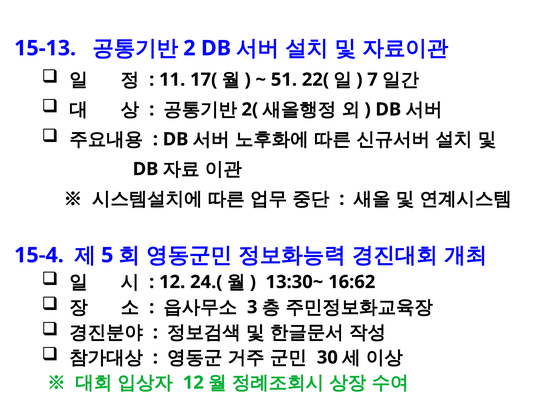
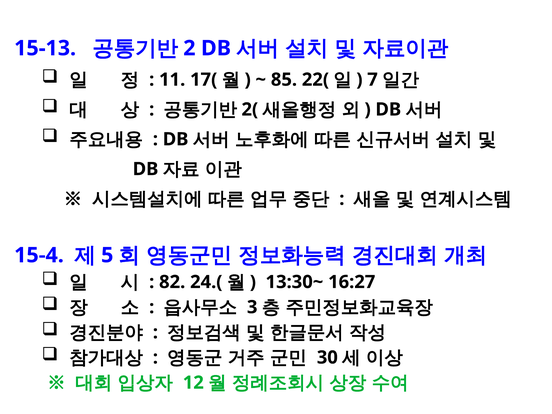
51: 51 -> 85 (284, 80)
12: 12 -> 82 (172, 282)
16:62: 16:62 -> 16:27 (352, 282)
